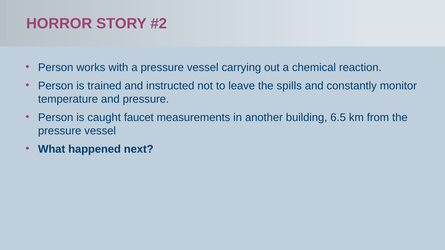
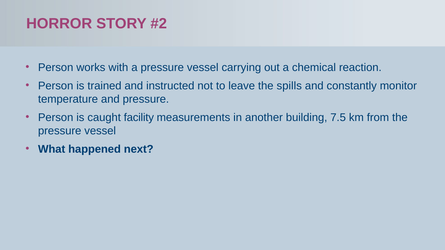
faucet: faucet -> facility (139, 118)
6.5: 6.5 -> 7.5 (338, 118)
